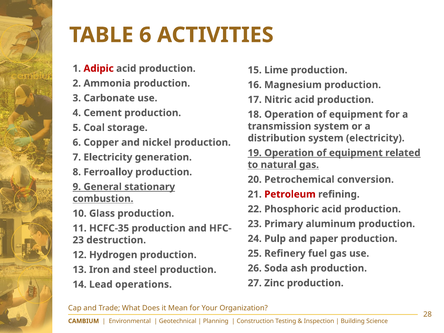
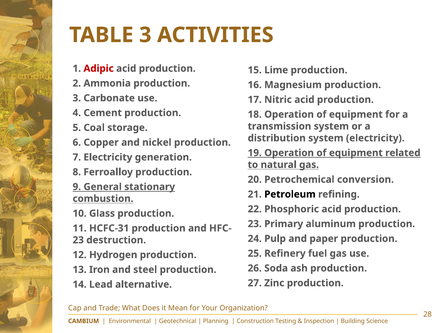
TABLE 6: 6 -> 3 (145, 35)
Petroleum colour: red -> black (290, 194)
HCFC-35: HCFC-35 -> HCFC-31 (109, 228)
operations: operations -> alternative (144, 284)
